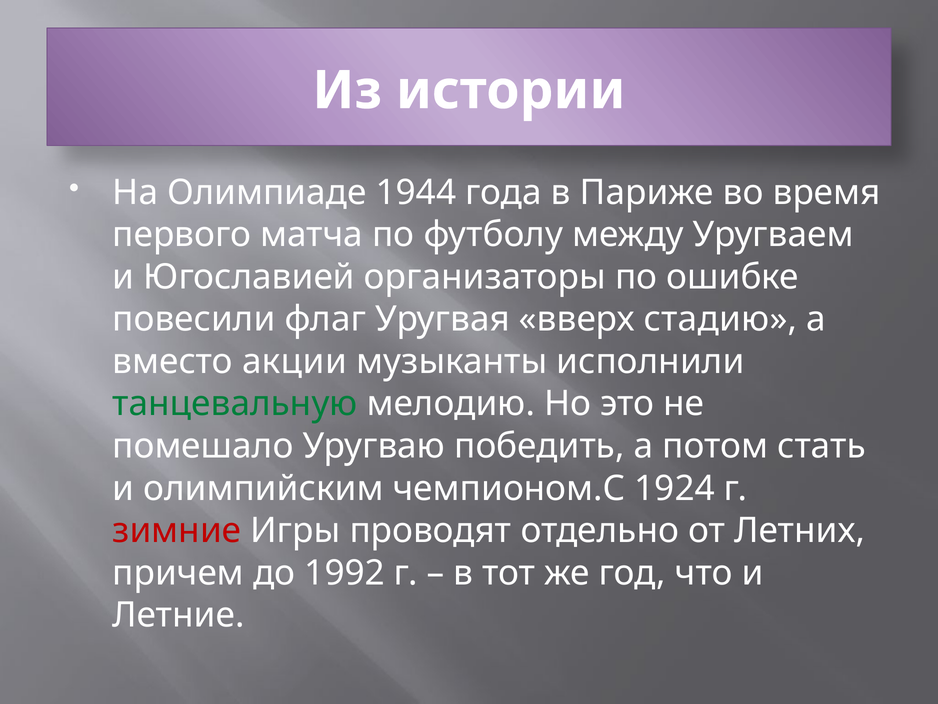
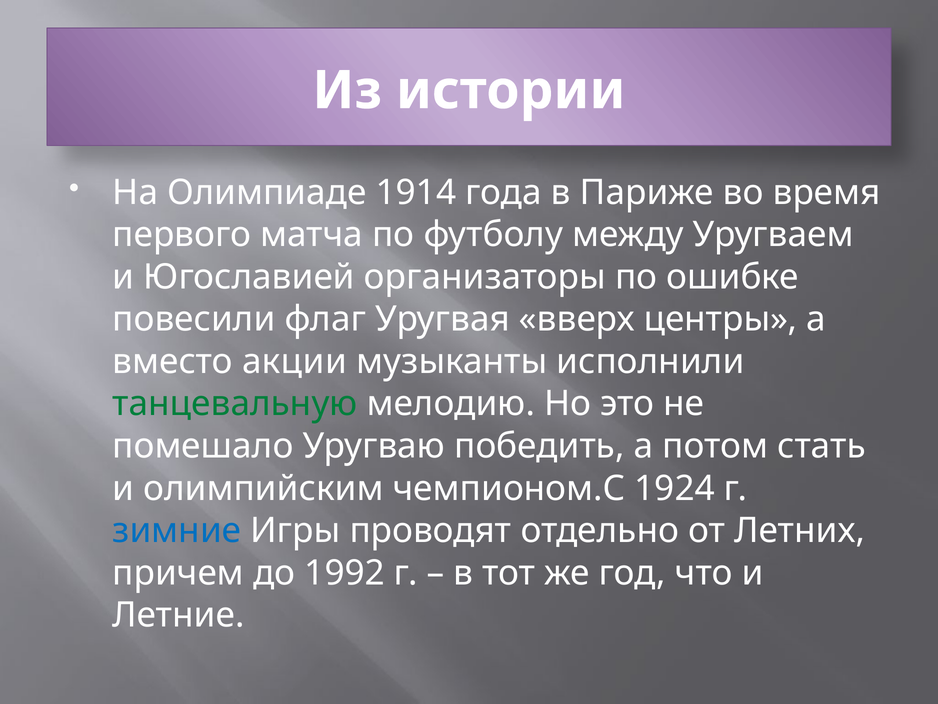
1944: 1944 -> 1914 (416, 192)
стадию: стадию -> центры (721, 319)
зимние colour: red -> blue (177, 530)
